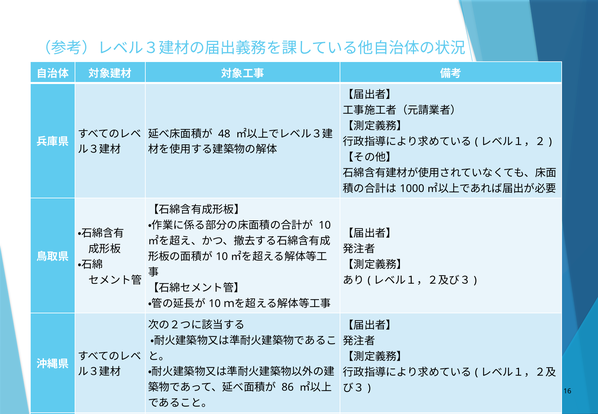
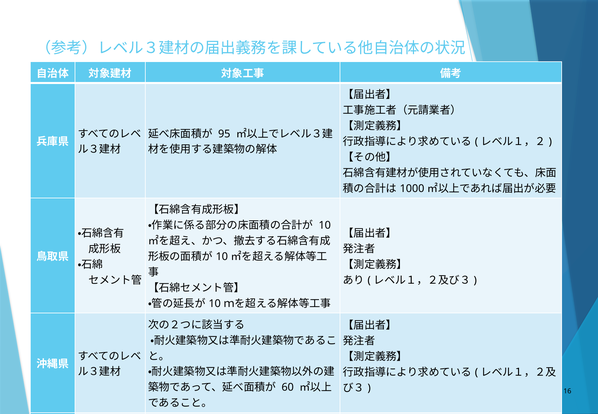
48: 48 -> 95 (224, 134)
86: 86 -> 60 (288, 387)
